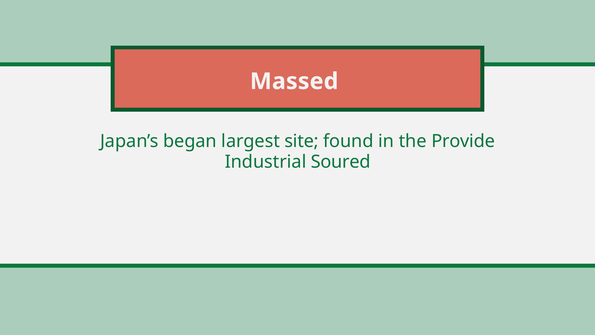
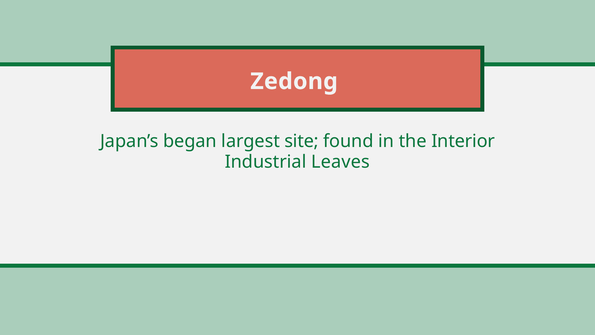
Massed: Massed -> Zedong (294, 81)
Provide: Provide -> Interior (463, 141)
Soured: Soured -> Leaves (341, 162)
